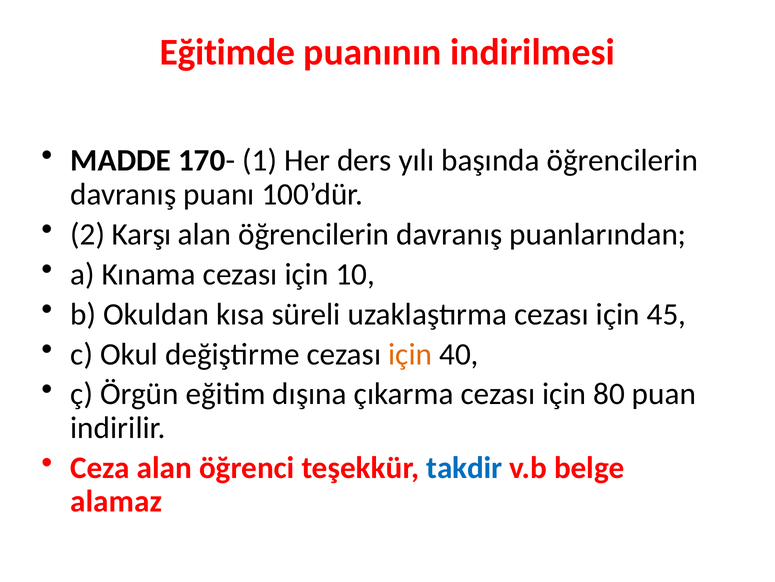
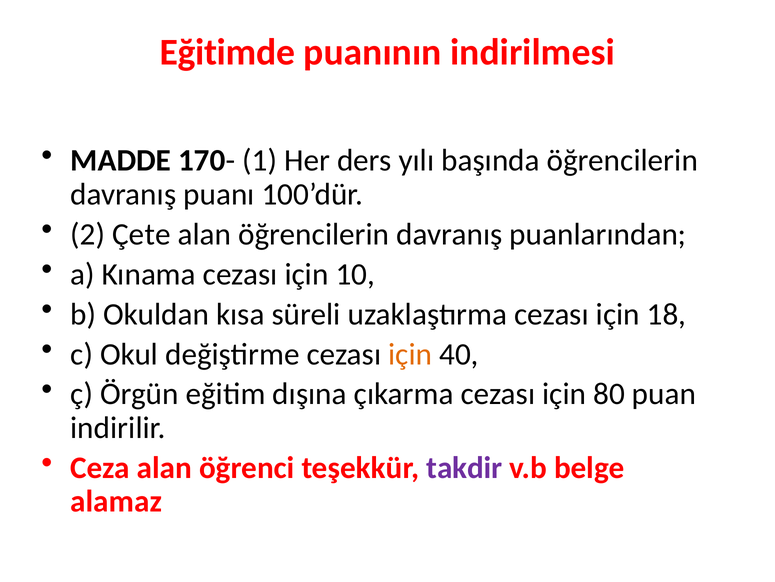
Karşı: Karşı -> Çete (141, 234)
45: 45 -> 18 (667, 314)
takdir colour: blue -> purple (464, 467)
